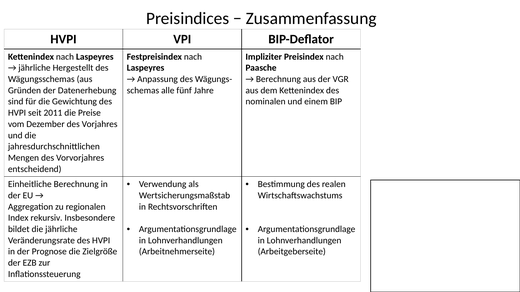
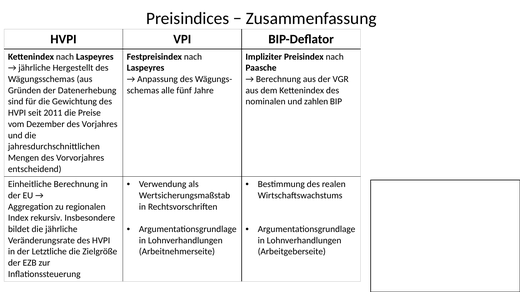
einem: einem -> zahlen (316, 102)
Prognose: Prognose -> Letztliche (49, 252)
